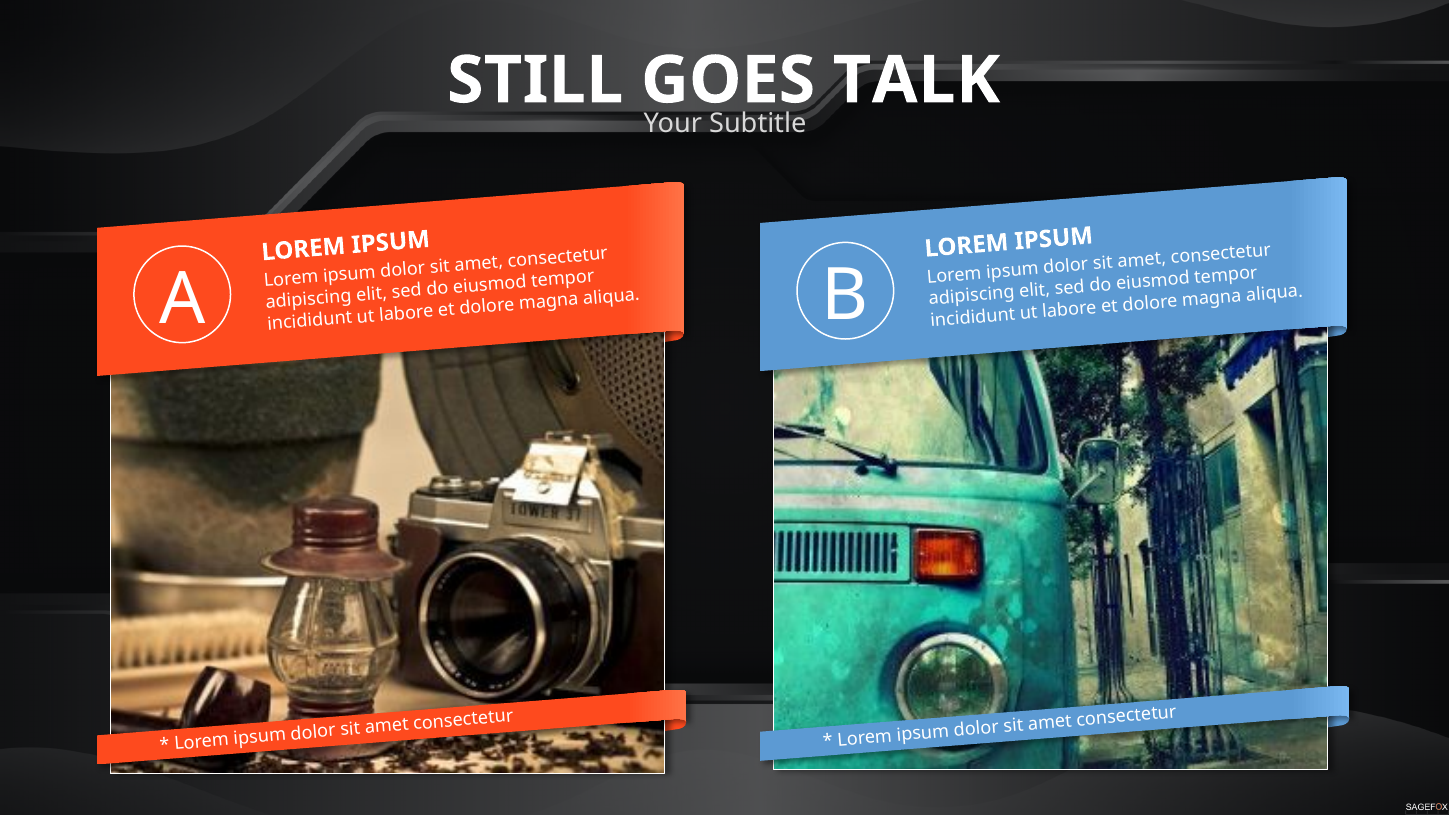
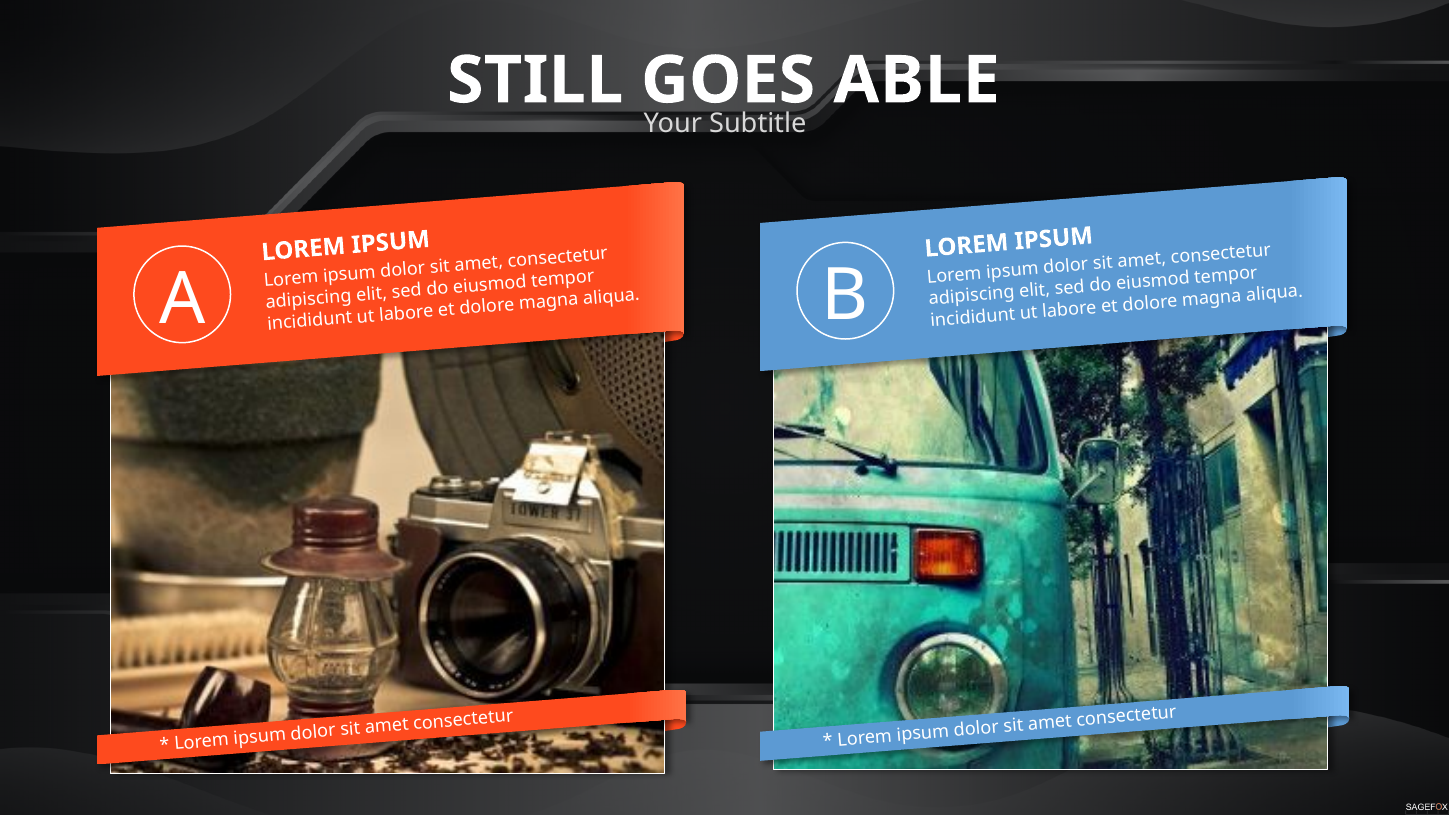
TALK: TALK -> ABLE (917, 80)
